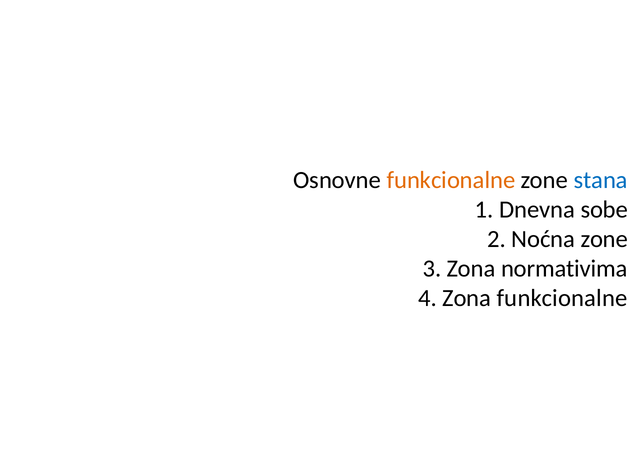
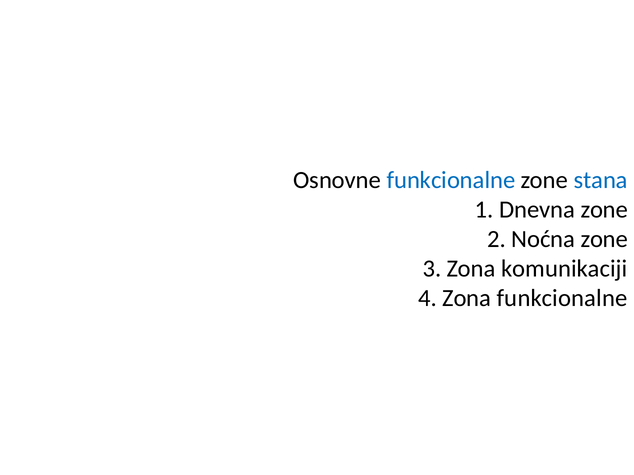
funkcionalne colour: orange -> blue (451, 180)
Dnevna sobe: sobe -> zone (604, 210)
normativima: normativima -> komunikaciji (564, 269)
